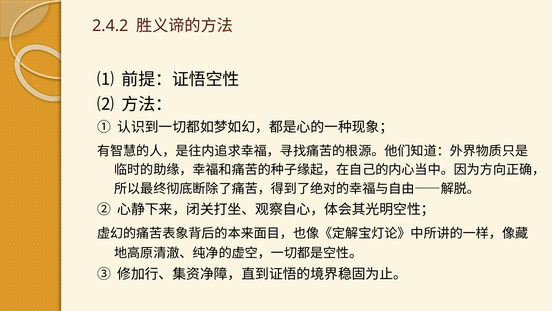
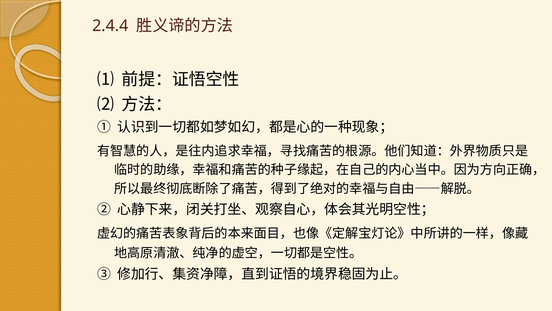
2.4.2: 2.4.2 -> 2.4.4 (110, 26)
